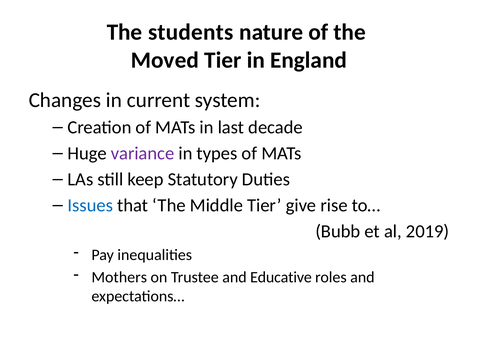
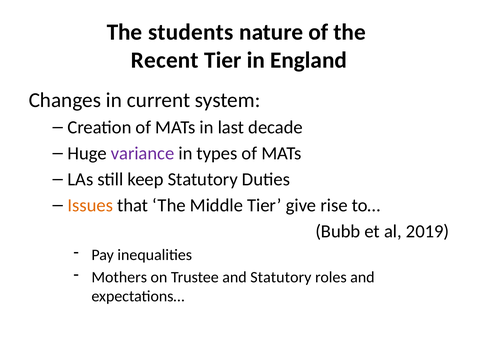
Moved: Moved -> Recent (165, 60)
Issues colour: blue -> orange (90, 206)
and Educative: Educative -> Statutory (281, 278)
